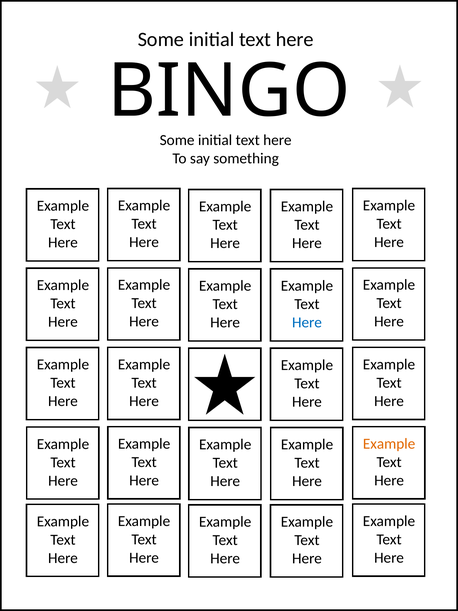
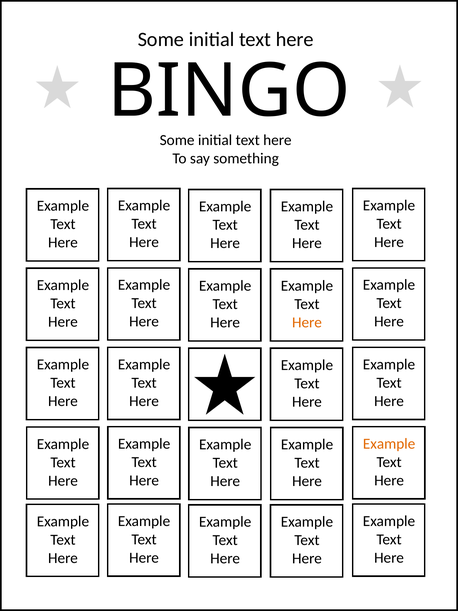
Here colour: blue -> orange (307, 322)
